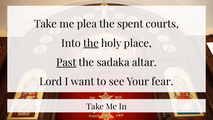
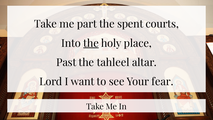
plea: plea -> part (87, 24)
Past underline: present -> none (66, 62)
sadaka: sadaka -> tahleel (113, 62)
